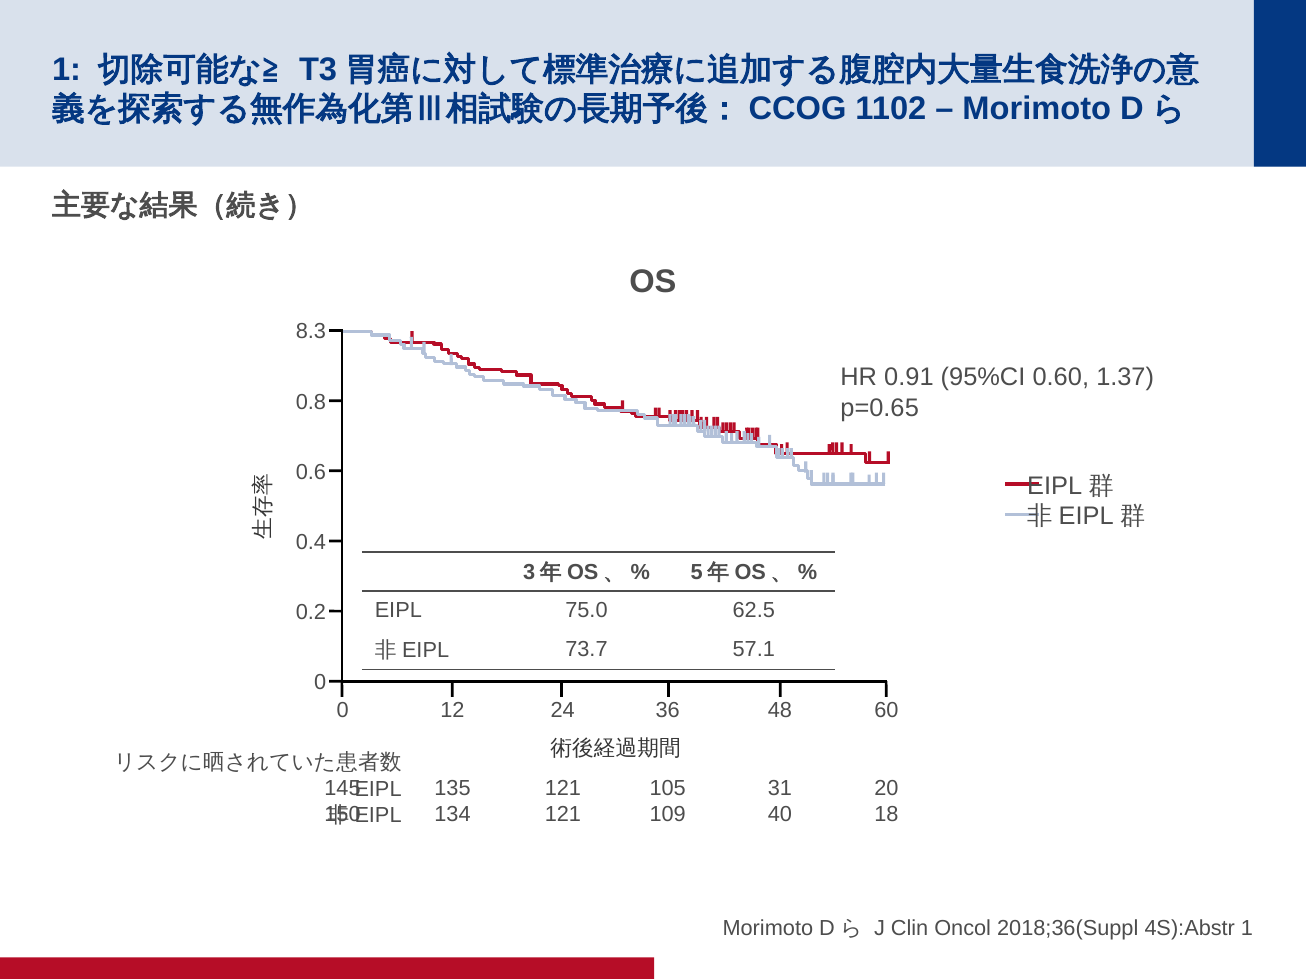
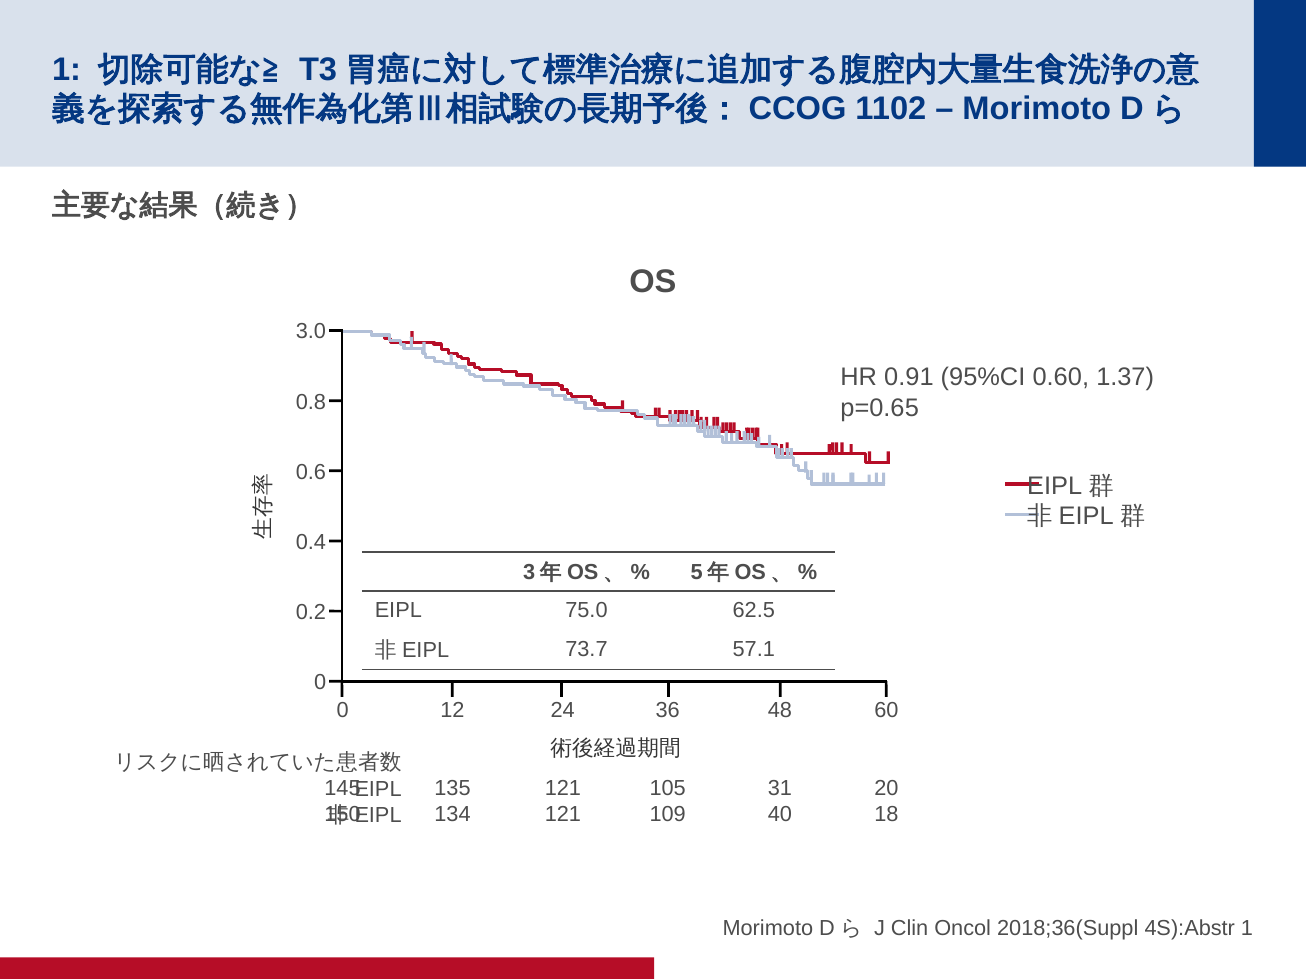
8.3: 8.3 -> 3.0 (311, 332)
